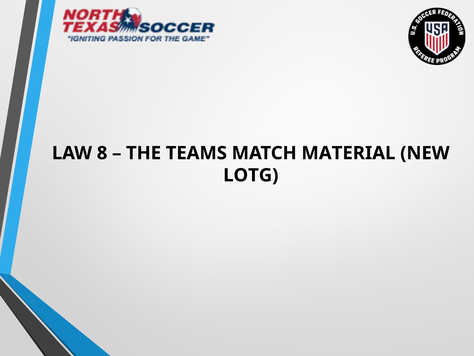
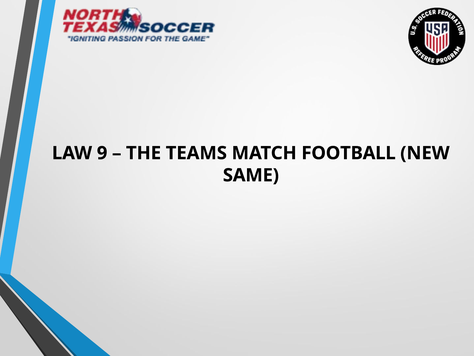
8: 8 -> 9 (102, 153)
MATERIAL: MATERIAL -> FOOTBALL (349, 153)
LOTG: LOTG -> SAME (251, 175)
